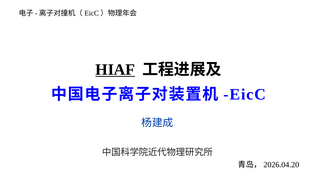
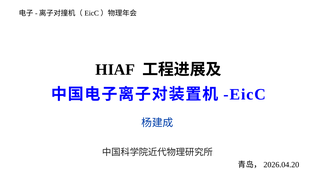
HIAF underline: present -> none (115, 69)
